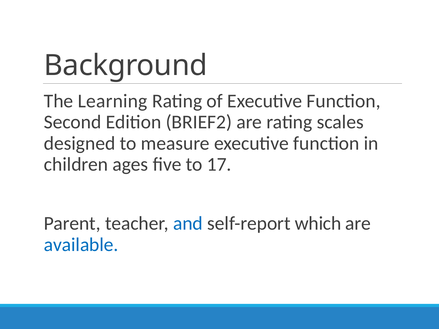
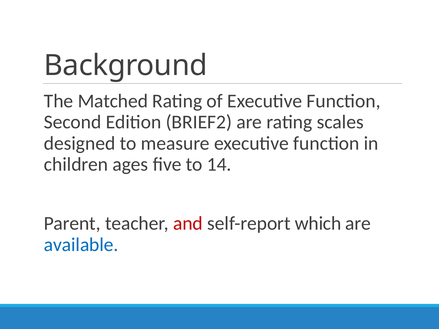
Learning: Learning -> Matched (113, 101)
17: 17 -> 14 (219, 164)
and colour: blue -> red (188, 224)
